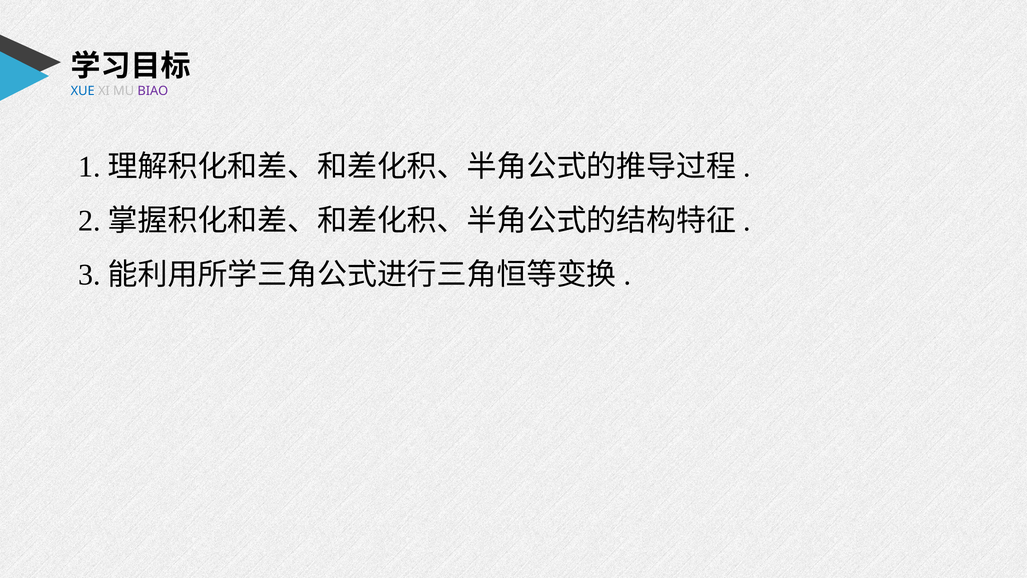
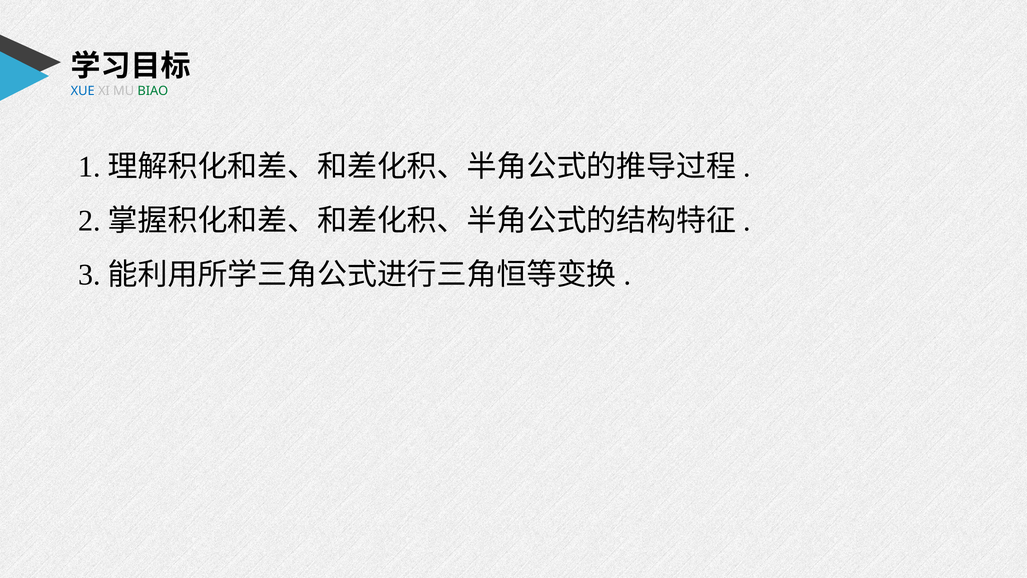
BIAO colour: purple -> green (153, 91)
